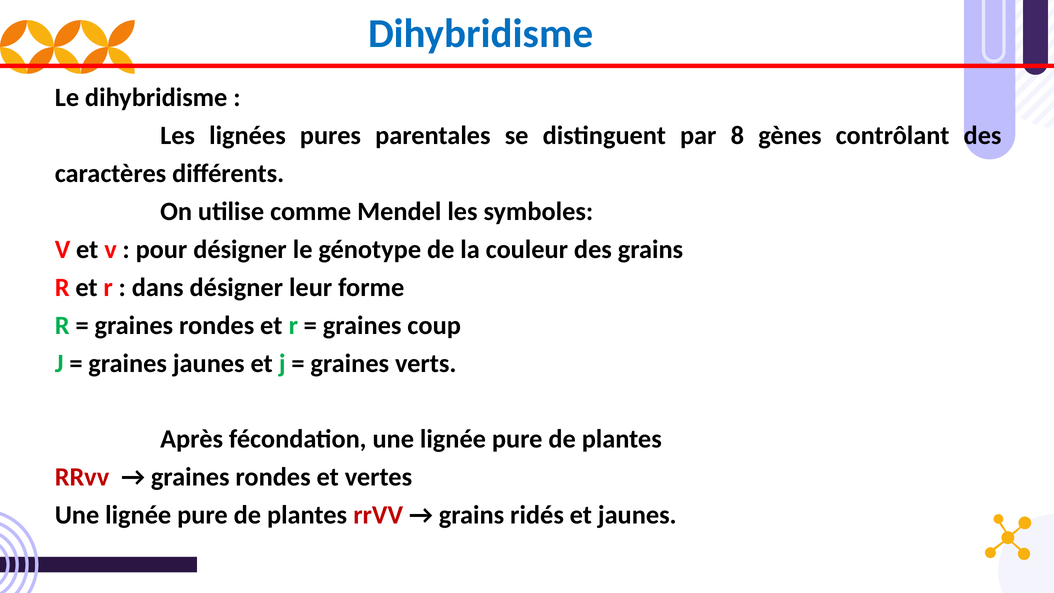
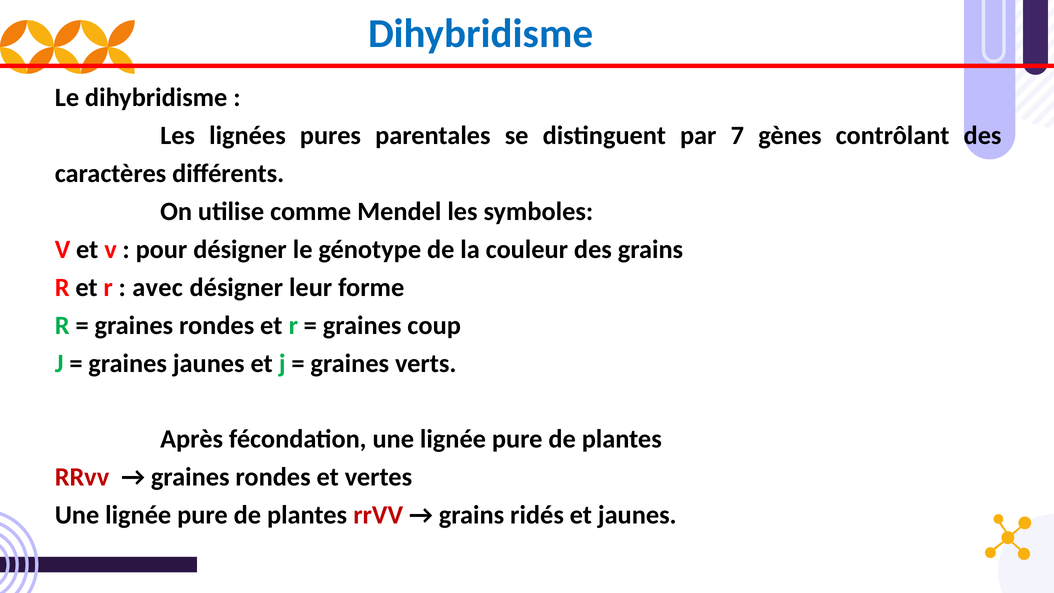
8: 8 -> 7 (737, 136)
dans: dans -> avec (158, 287)
